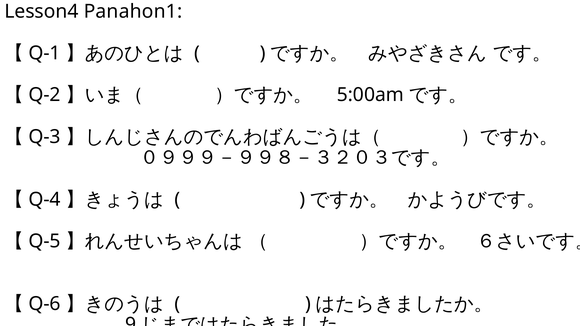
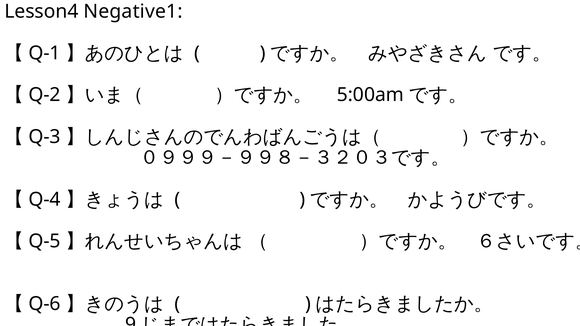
Panahon1: Panahon1 -> Negative1 (133, 11)
